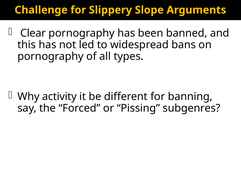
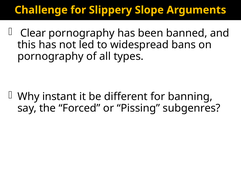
activity: activity -> instant (59, 96)
